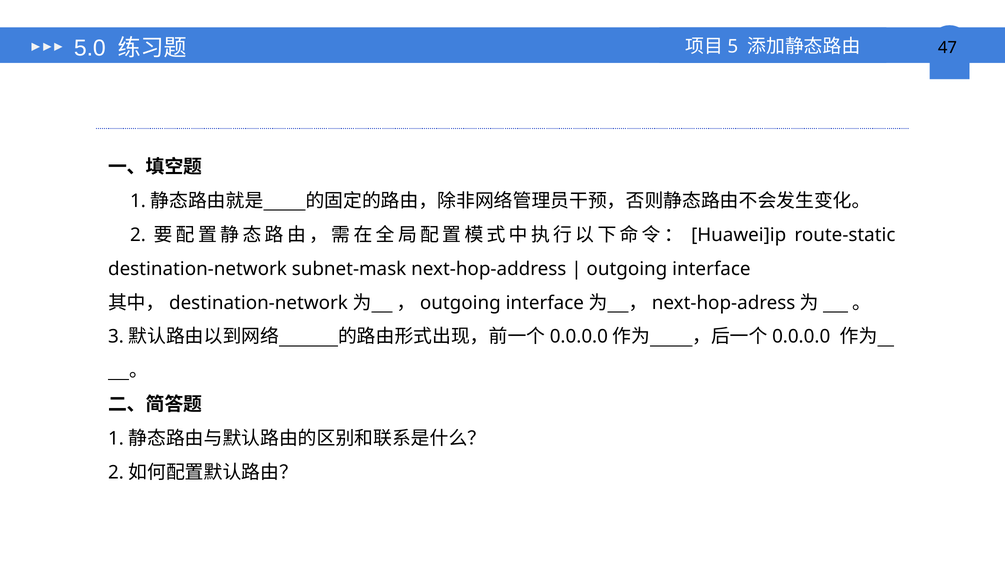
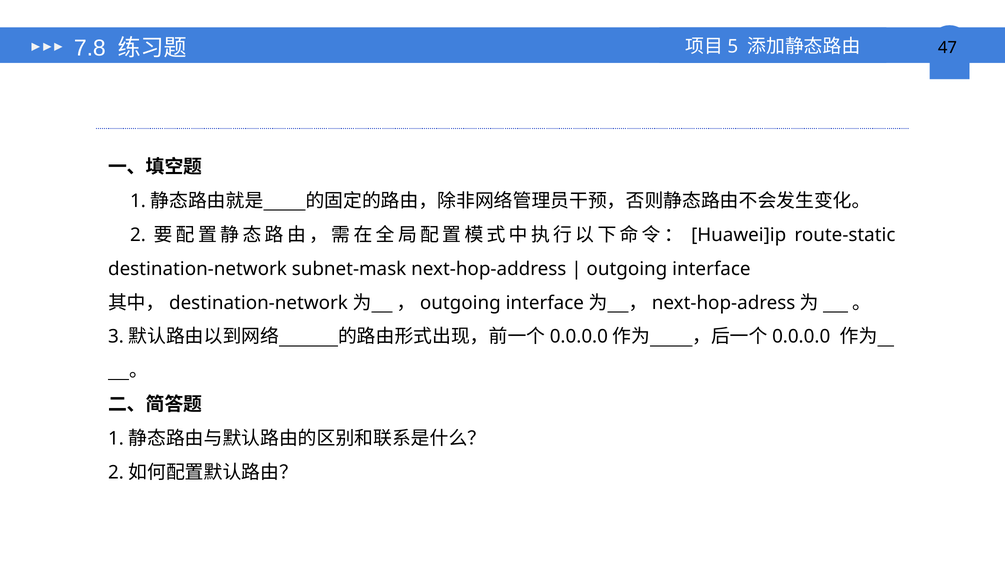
5.0: 5.0 -> 7.8 (90, 48)
